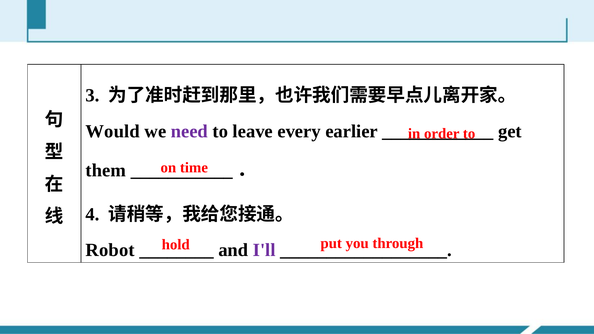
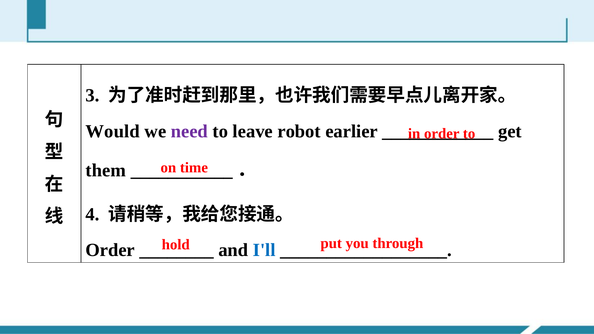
every: every -> robot (299, 131)
Robot: Robot -> Order (110, 250)
I'll colour: purple -> blue (264, 250)
